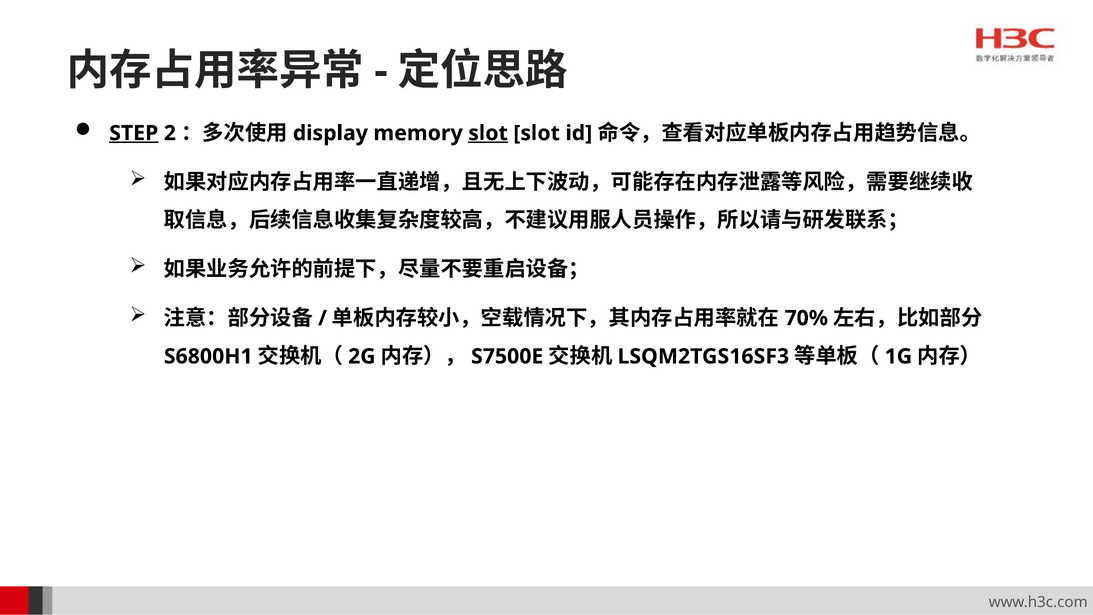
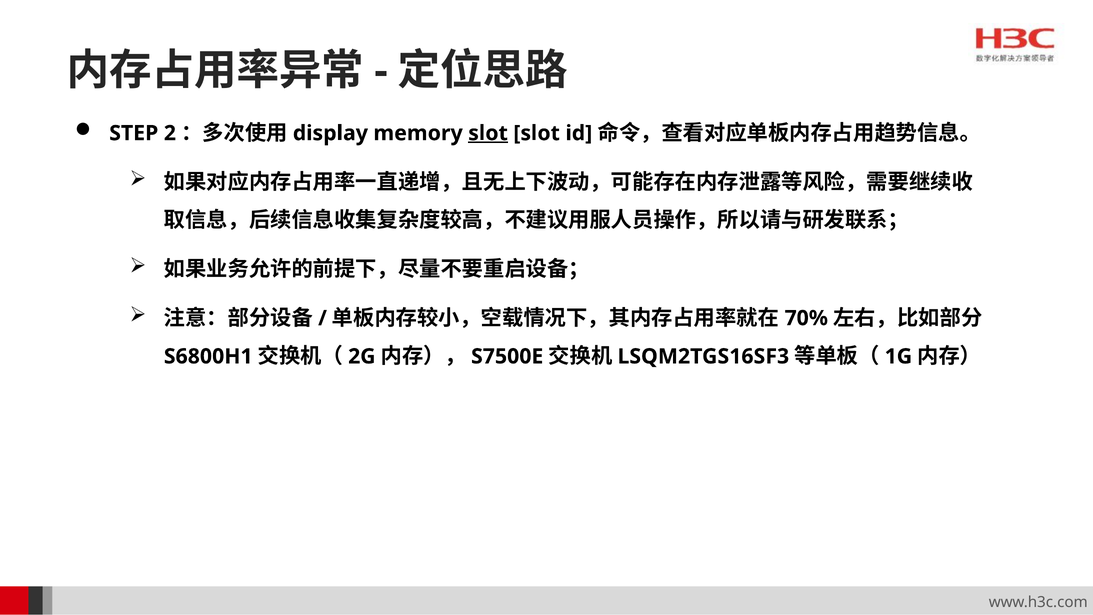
STEP underline: present -> none (134, 133)
